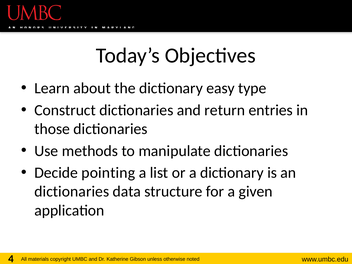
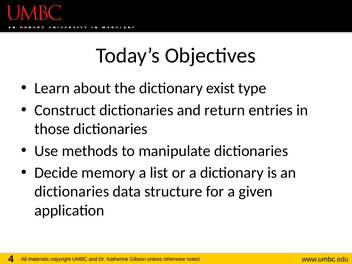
easy: easy -> exist (221, 88)
pointing: pointing -> memory (108, 173)
